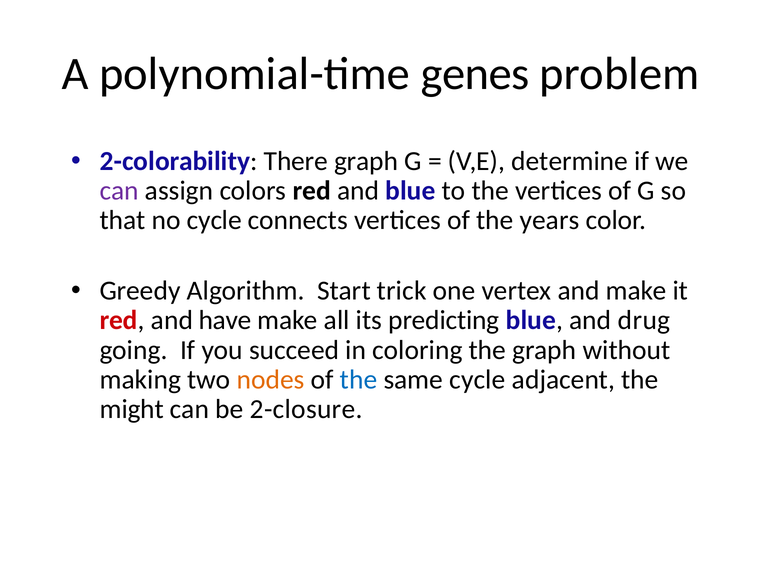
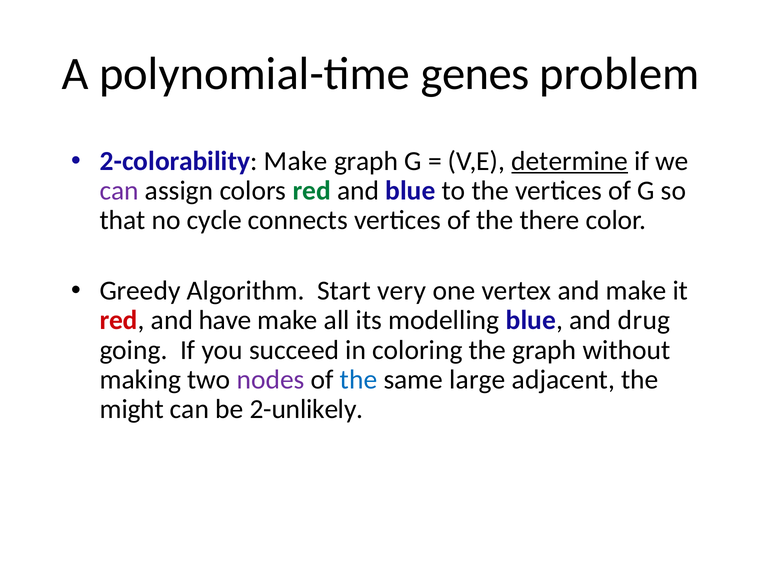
2-colorability There: There -> Make (296, 161)
determine underline: none -> present (570, 161)
red colour: black -> green (312, 191)
years: years -> there (550, 221)
trick: trick -> very (402, 291)
predicting: predicting -> modelling (444, 321)
nodes colour: orange -> purple (271, 380)
same cycle: cycle -> large (477, 380)
2-closure: 2-closure -> 2-unlikely (306, 410)
